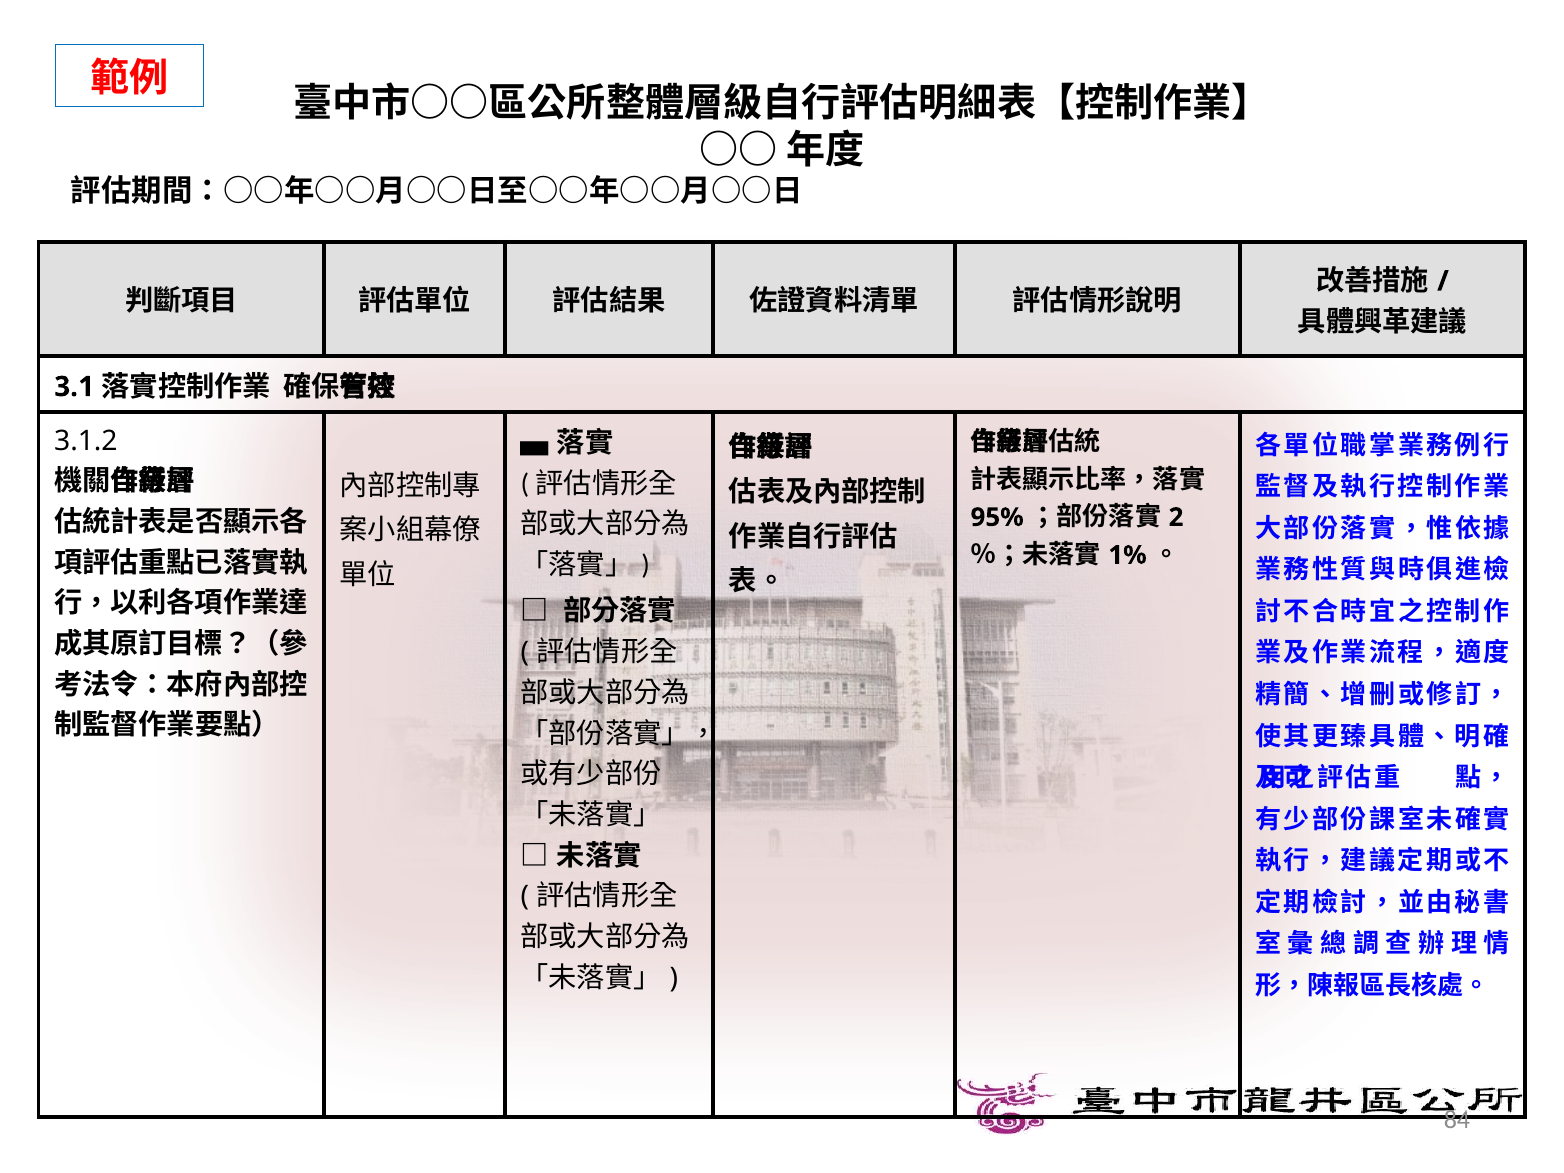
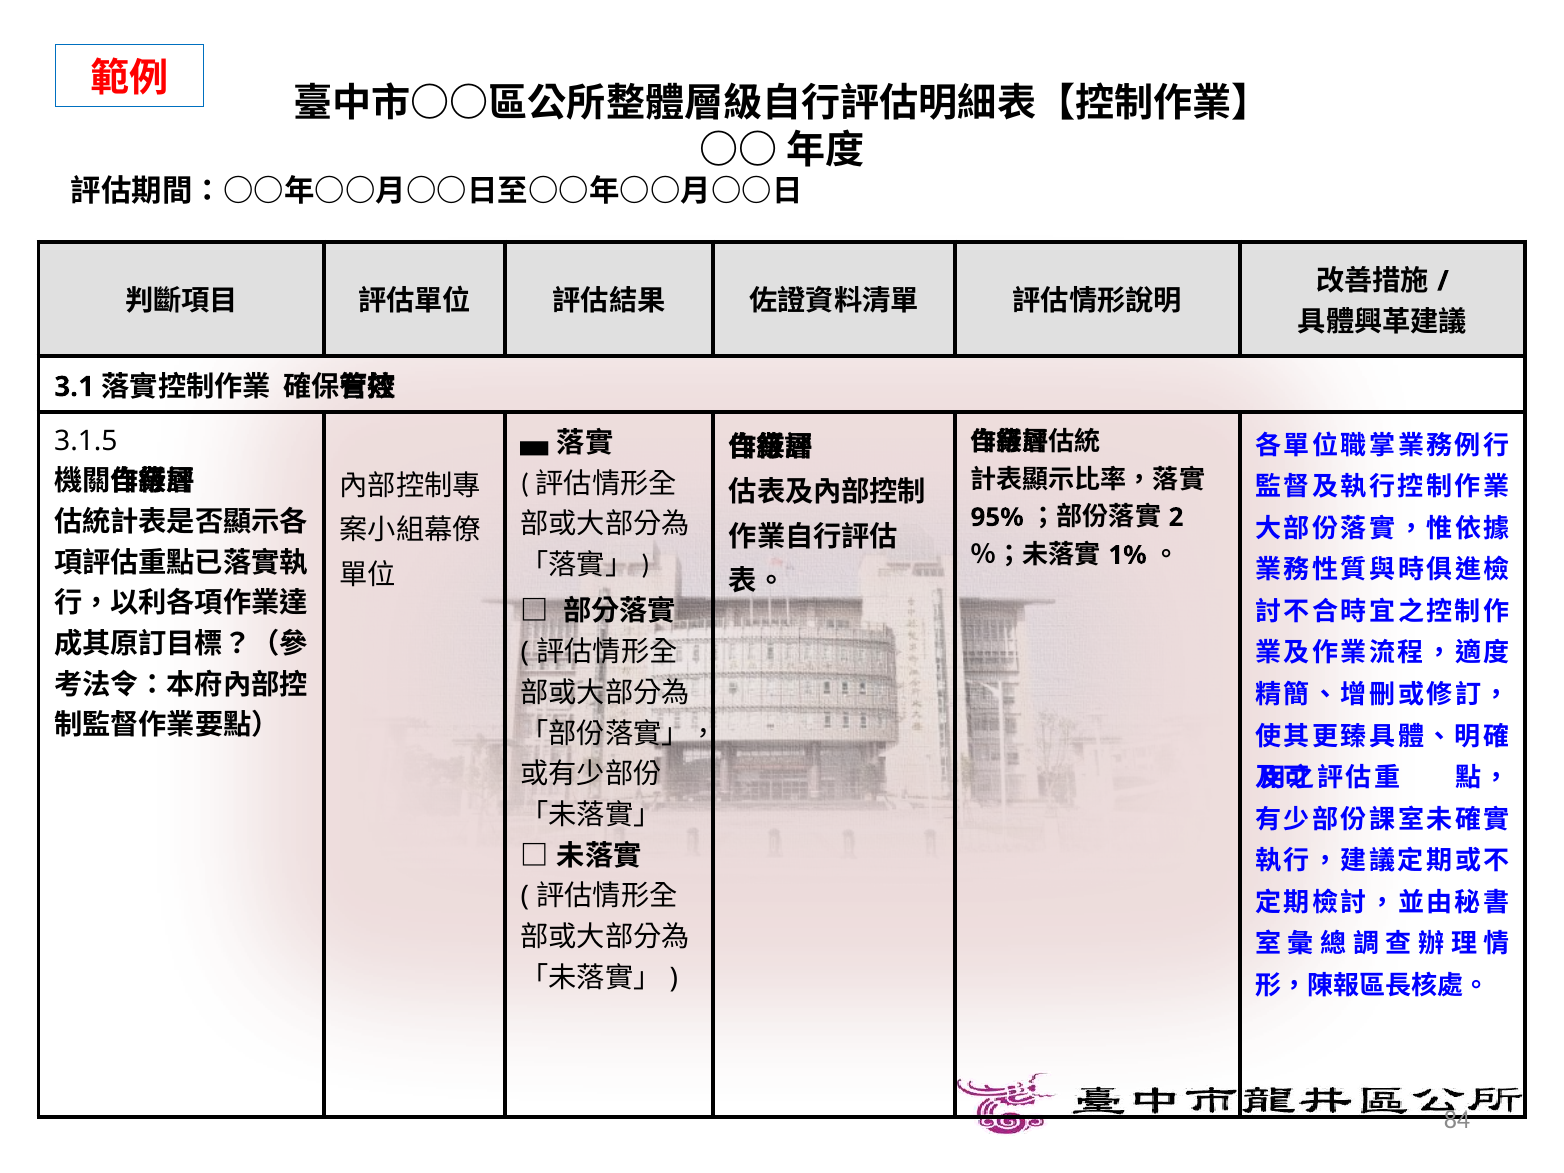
3.1.2: 3.1.2 -> 3.1.5 (86, 441)
